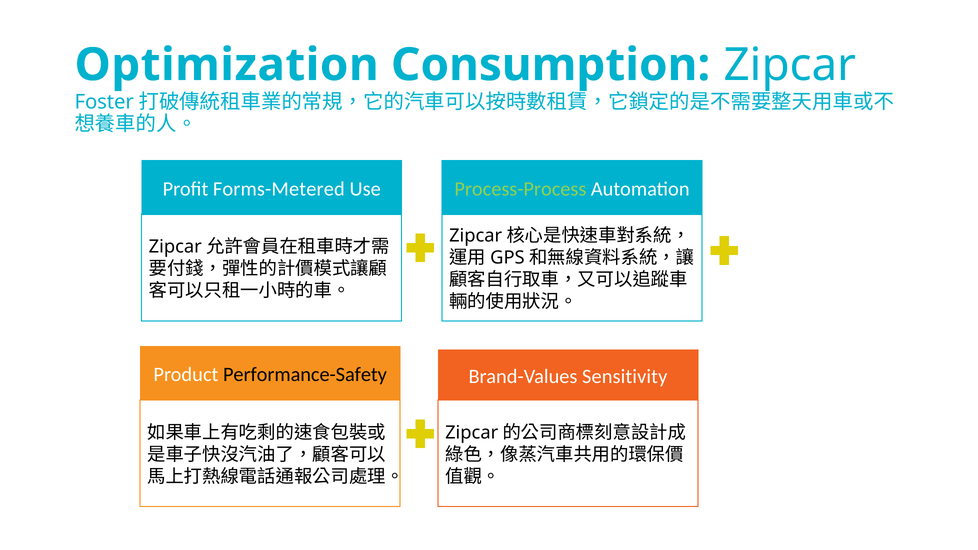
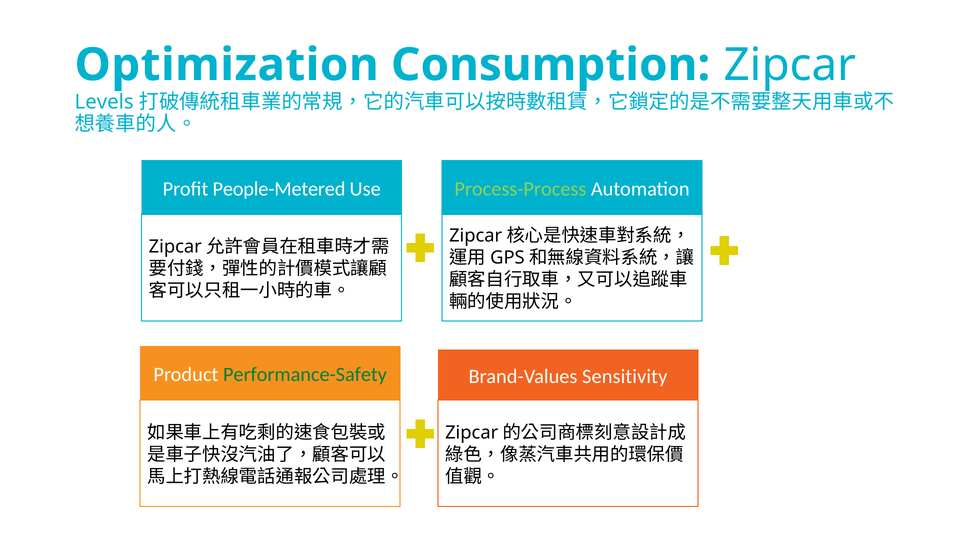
Foster: Foster -> Levels (104, 102)
Forms-Metered: Forms-Metered -> People-Metered (279, 189)
Performance-Safety colour: black -> green (305, 375)
